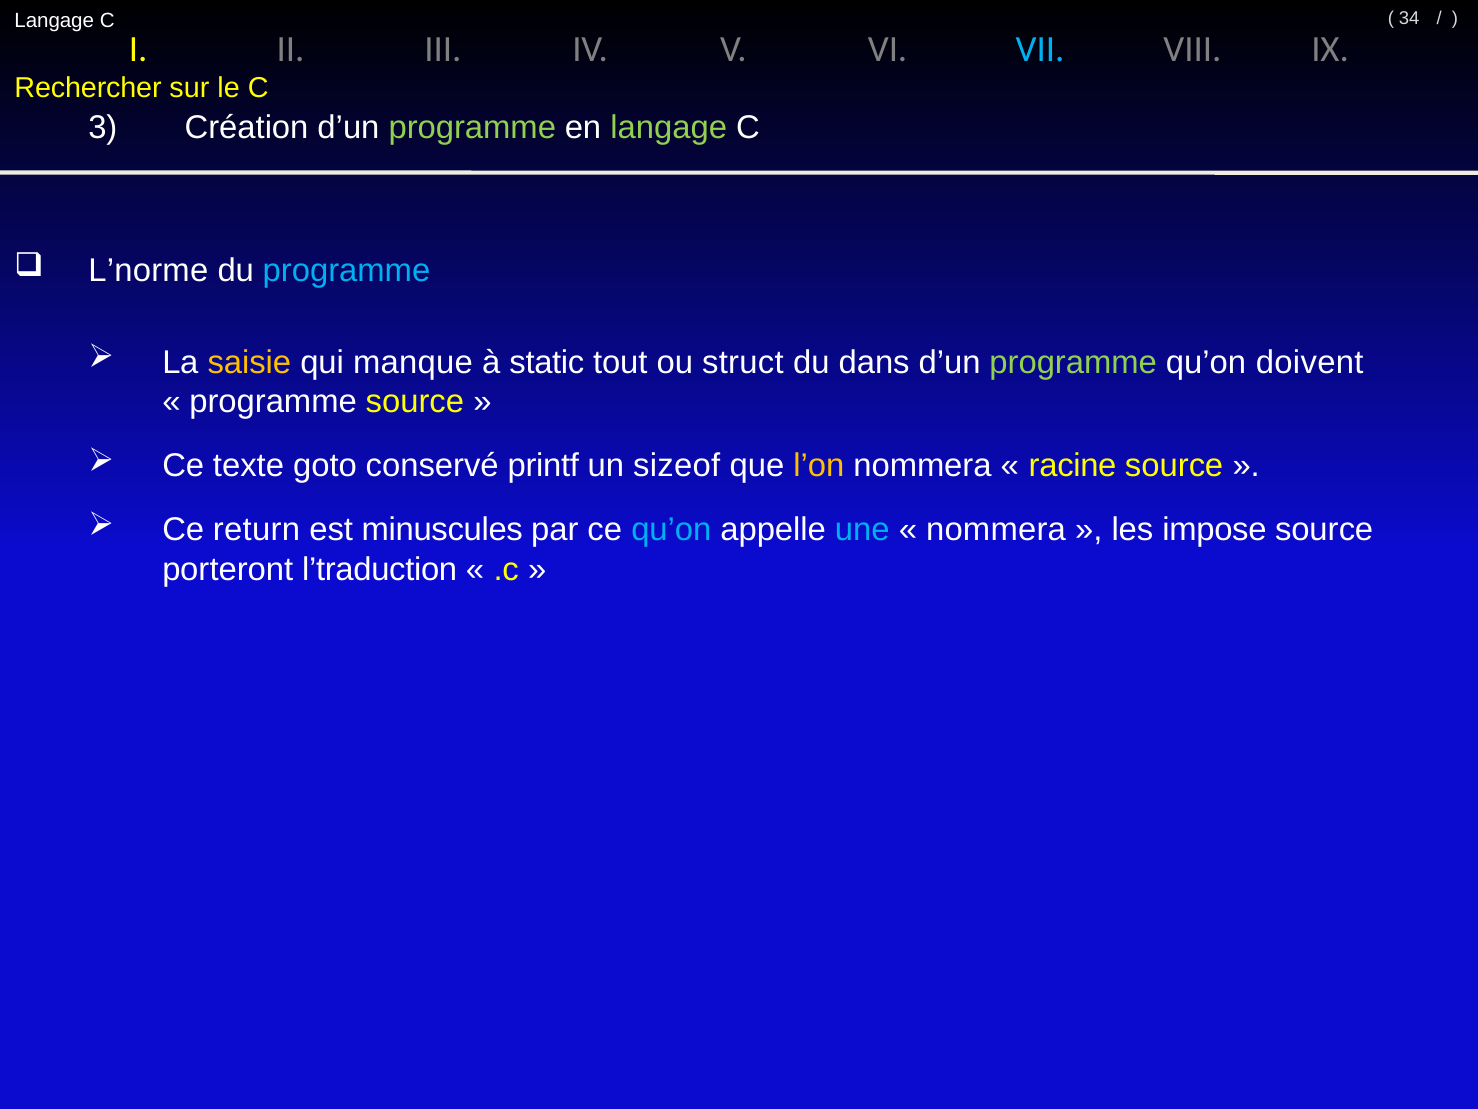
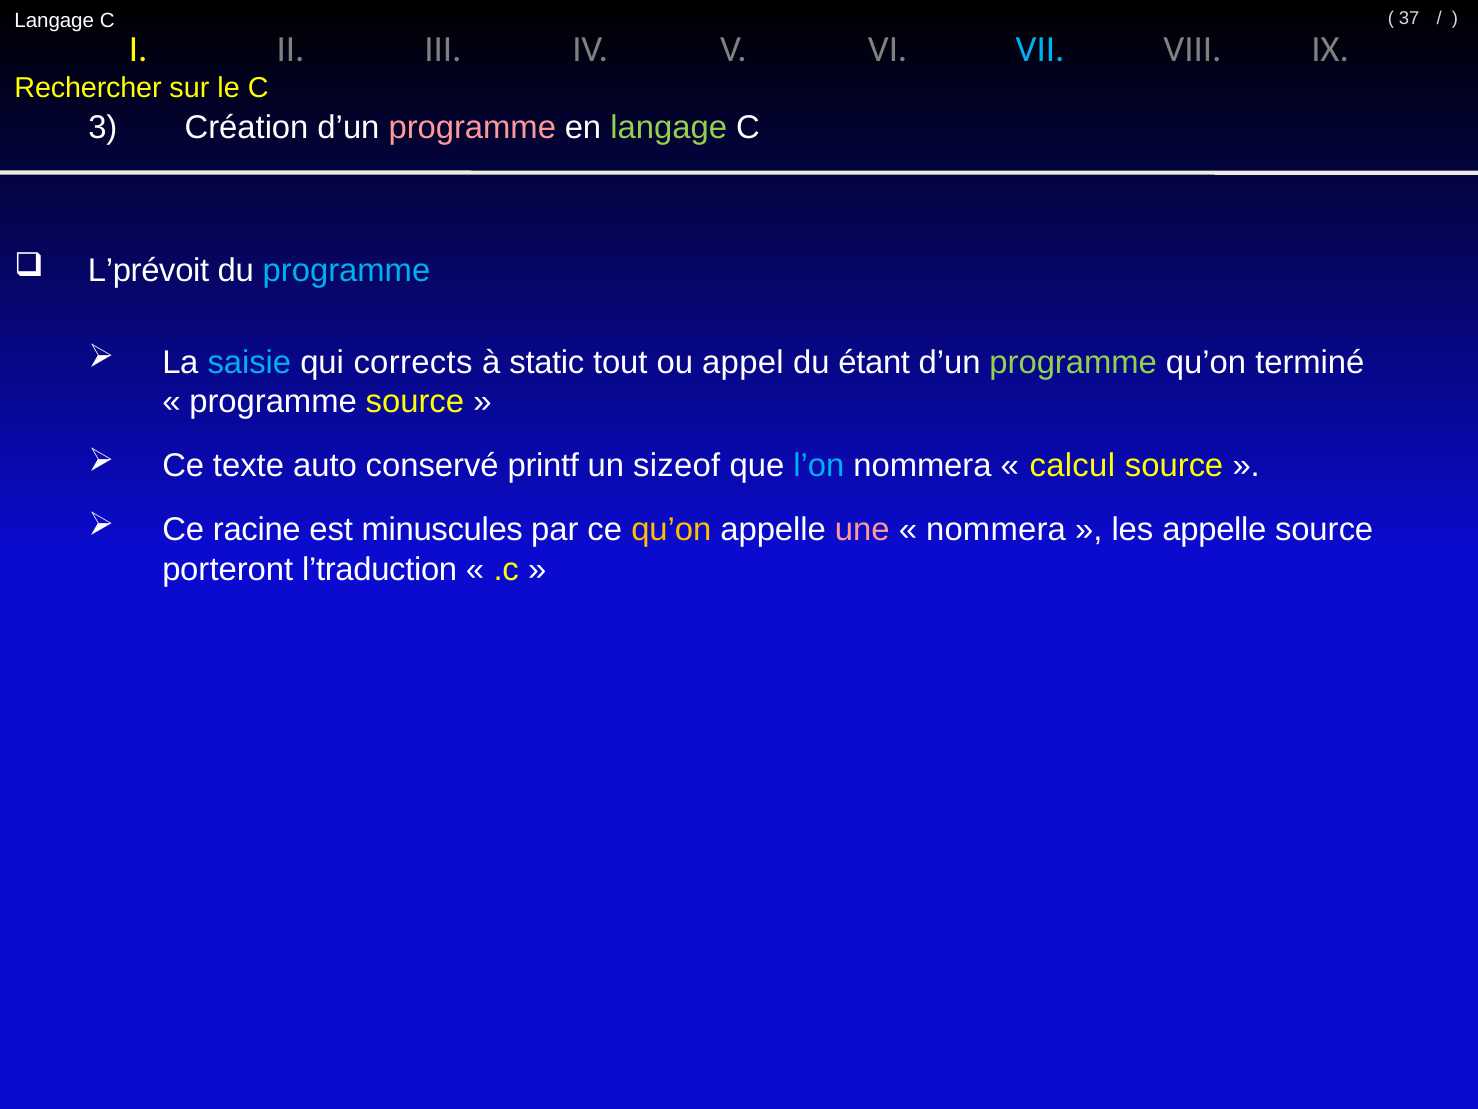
34: 34 -> 37 (1409, 18)
programme colour: light green -> pink (472, 128)
L’norme: L’norme -> L’prévoit (149, 271)
saisie colour: yellow -> light blue (249, 362)
manque: manque -> corrects (413, 362)
struct: struct -> appel (743, 362)
dans: dans -> étant (874, 362)
doivent: doivent -> terminé (1310, 362)
goto: goto -> auto (325, 466)
l’on colour: yellow -> light blue (819, 466)
racine: racine -> calcul (1072, 466)
return: return -> racine (257, 530)
qu’on colour: light blue -> yellow (671, 530)
une colour: light blue -> pink (862, 530)
les impose: impose -> appelle (1214, 530)
